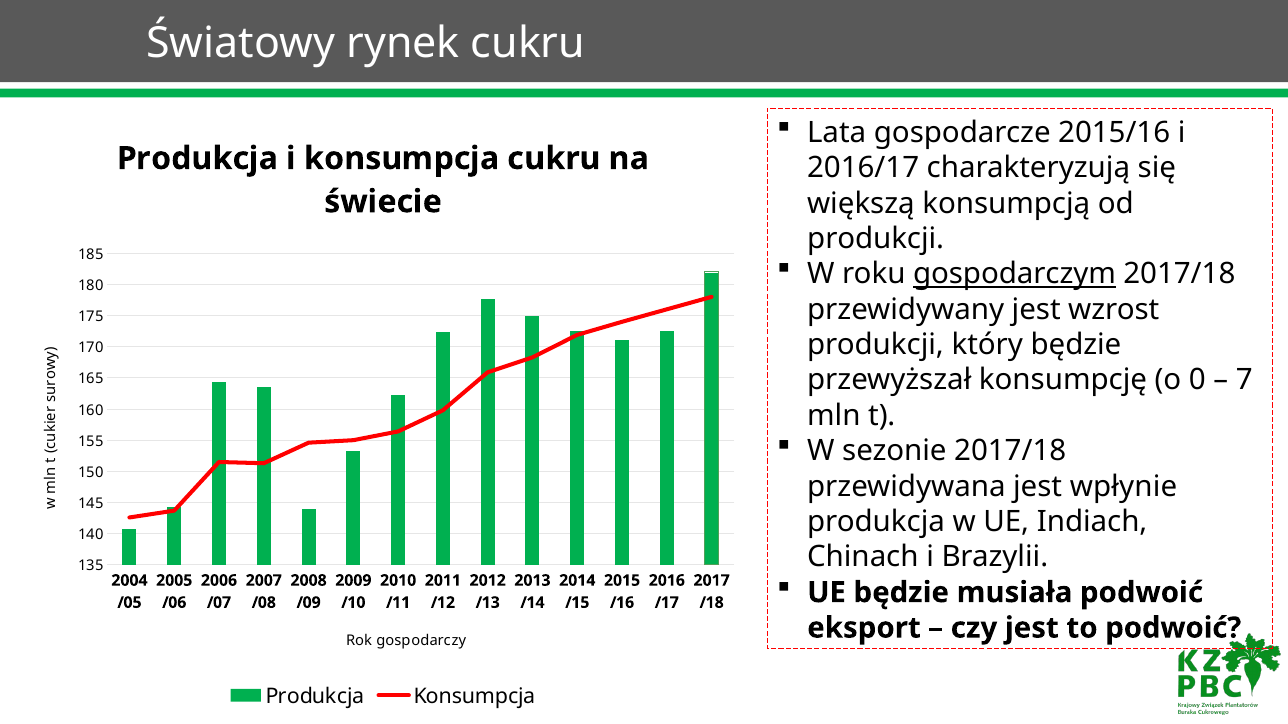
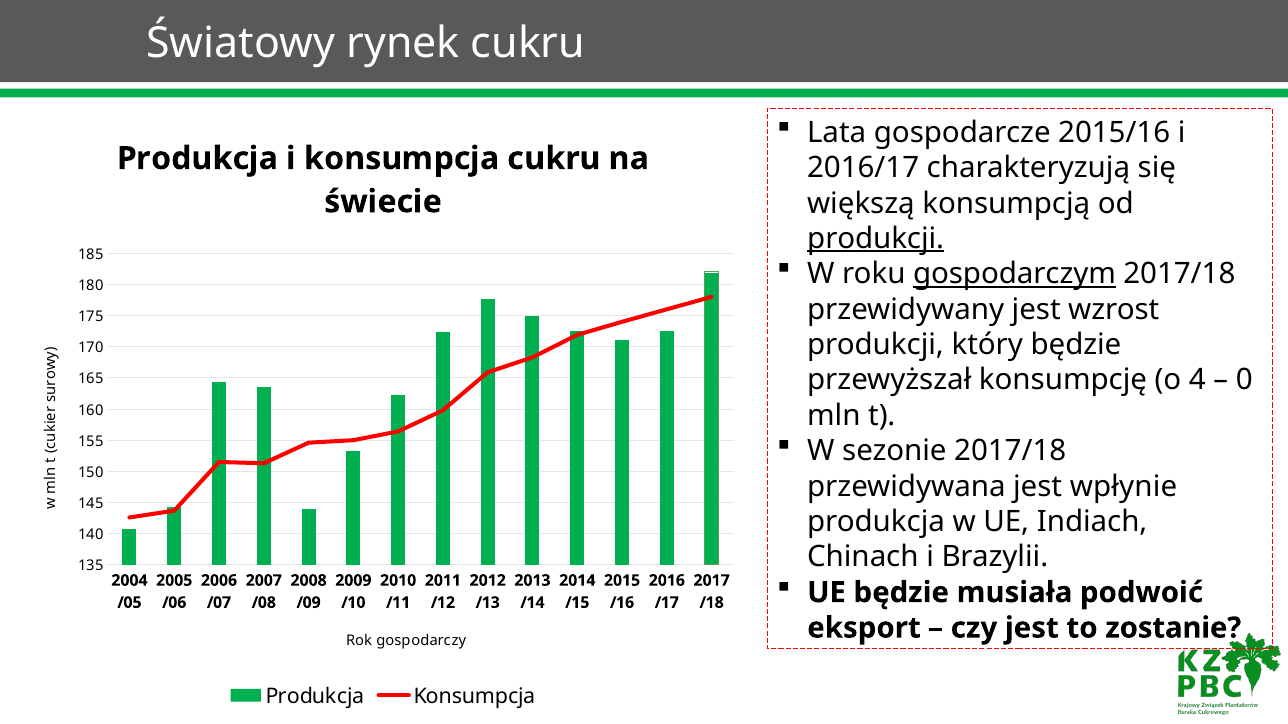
produkcji underline: none -> present (876, 239)
0: 0 -> 4 (1197, 380)
7: 7 -> 0 (1244, 380)
to podwoić: podwoić -> zostanie (1173, 628)
